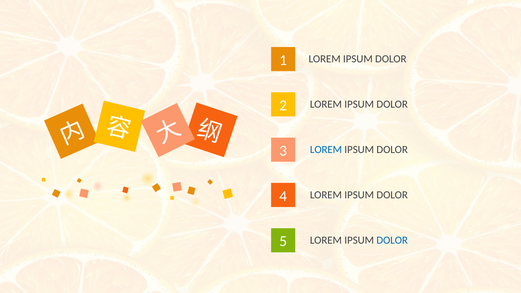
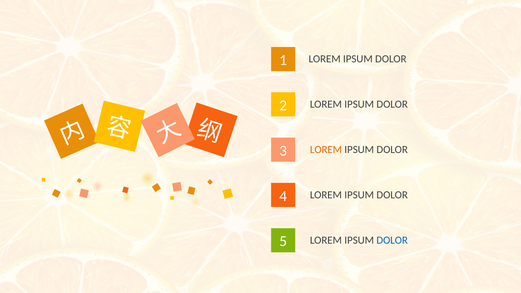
LOREM colour: blue -> orange (326, 150)
